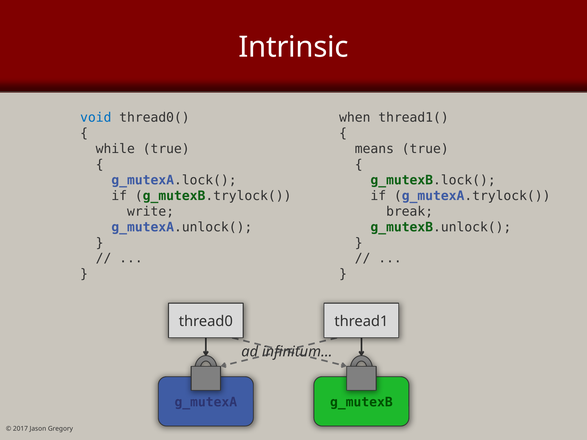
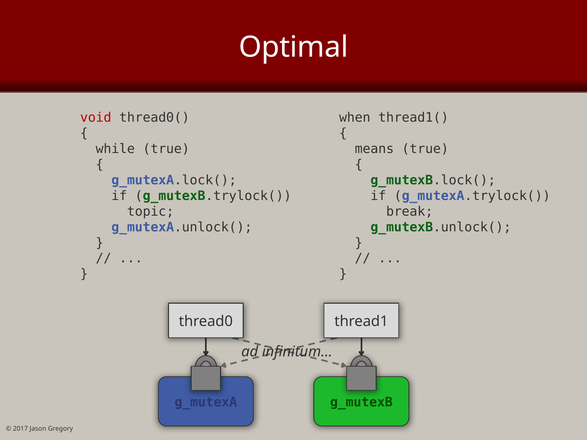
Intrinsic: Intrinsic -> Optimal (294, 47)
void colour: blue -> red (96, 118)
write: write -> topic (151, 212)
